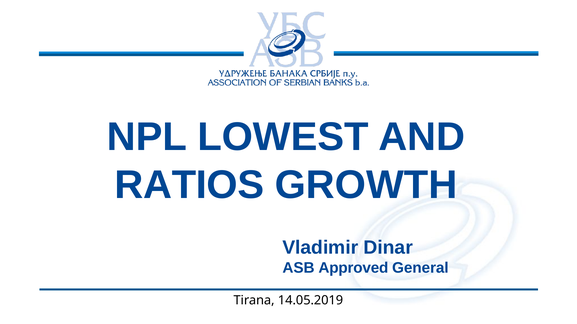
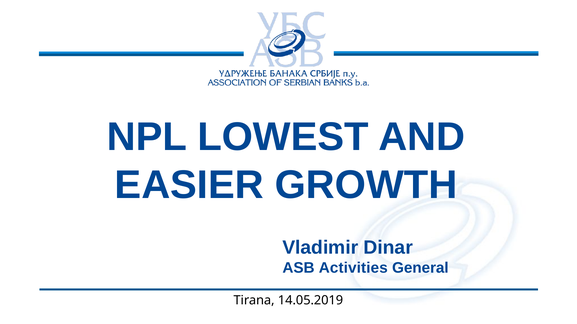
RATIOS: RATIOS -> EASIER (189, 185)
Approved: Approved -> Activities (353, 268)
